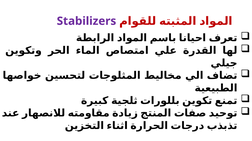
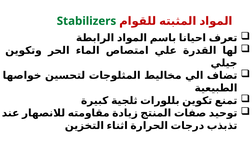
Stabilizers colour: purple -> green (86, 21)
